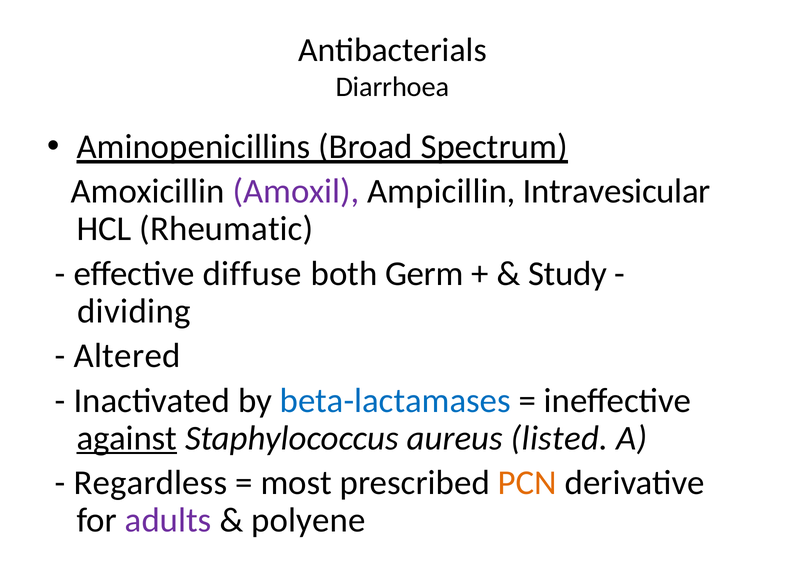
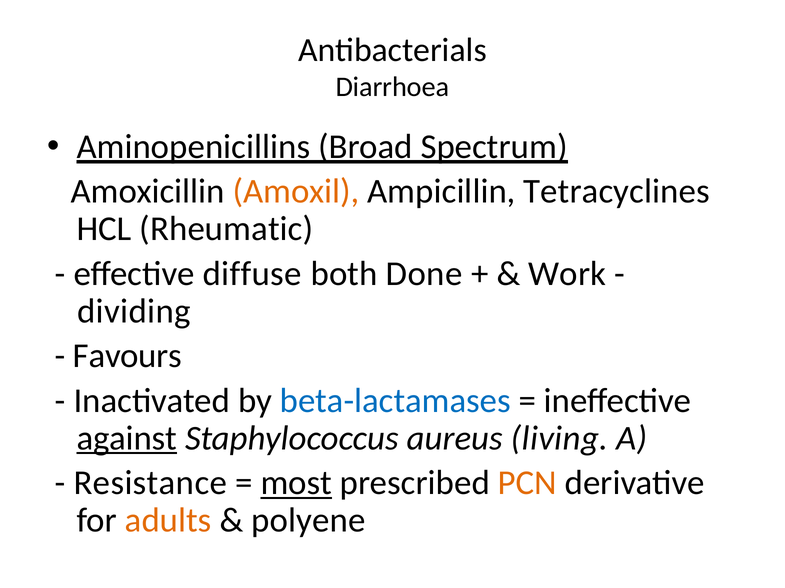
Amoxil colour: purple -> orange (296, 192)
Intravesicular: Intravesicular -> Tetracyclines (617, 192)
Germ: Germ -> Done (424, 274)
Study: Study -> Work (567, 274)
Altered: Altered -> Favours (127, 356)
listed: listed -> living (560, 439)
Regardless: Regardless -> Resistance (150, 483)
most underline: none -> present (296, 483)
adults colour: purple -> orange (168, 521)
